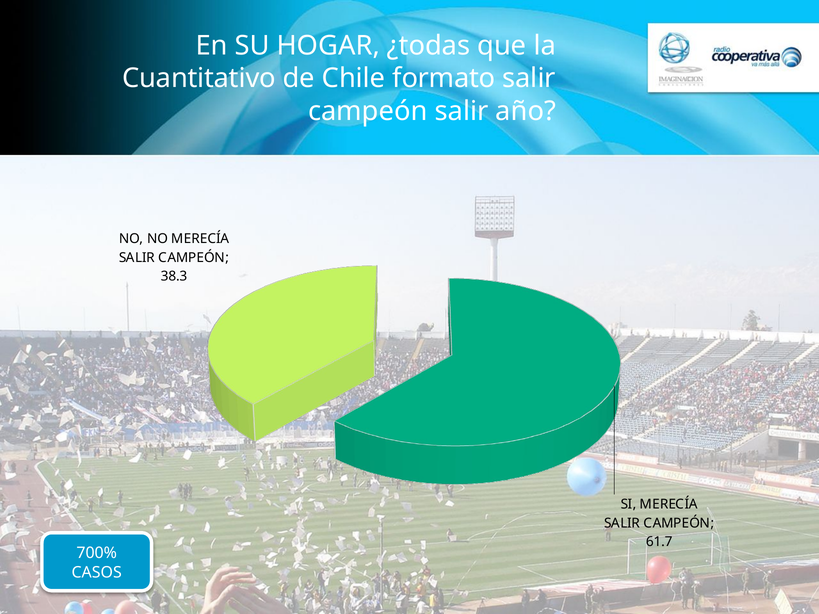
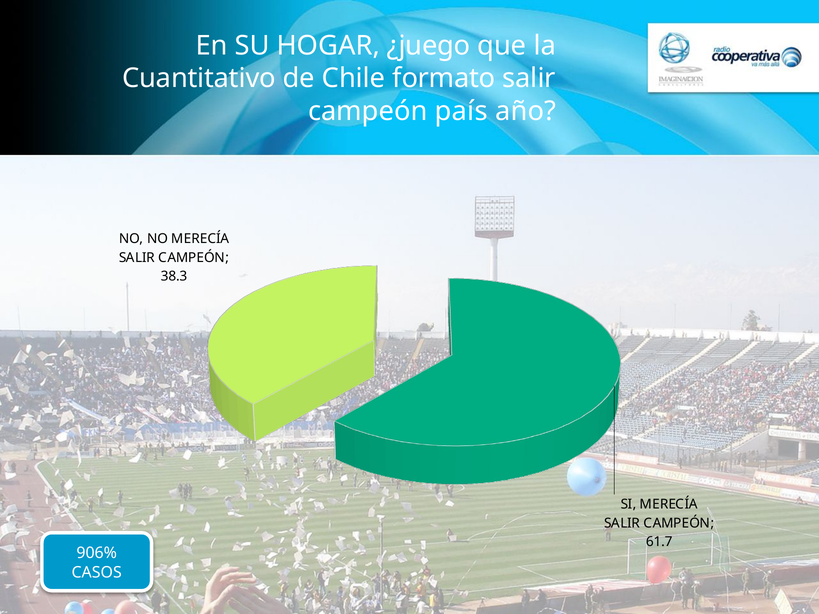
¿todas: ¿todas -> ¿juego (429, 46)
campeón salir: salir -> país (461, 111)
700%: 700% -> 906% (97, 553)
